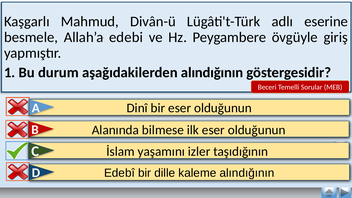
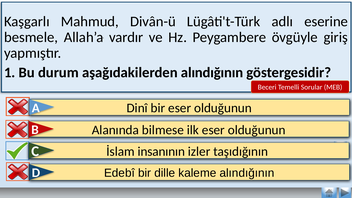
edebi: edebi -> vardır (126, 37)
yaşamını: yaşamını -> insanının (161, 151)
